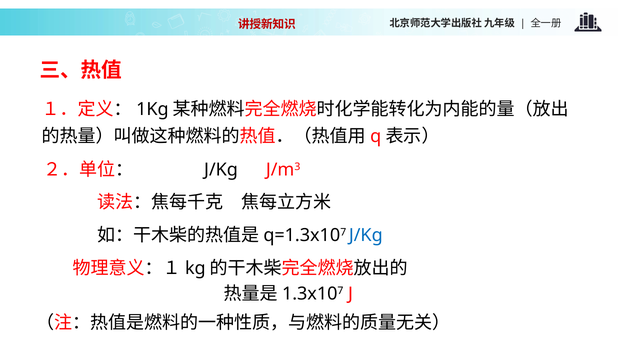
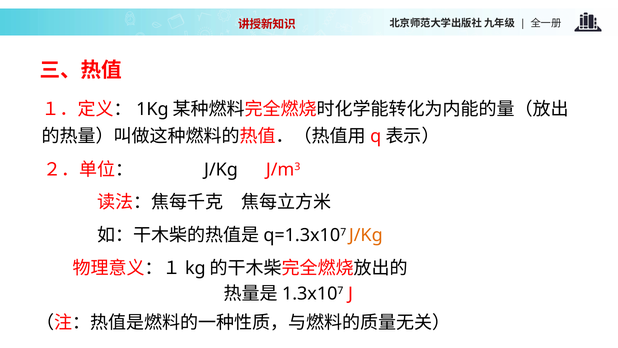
J/Kg colour: blue -> orange (366, 235)
